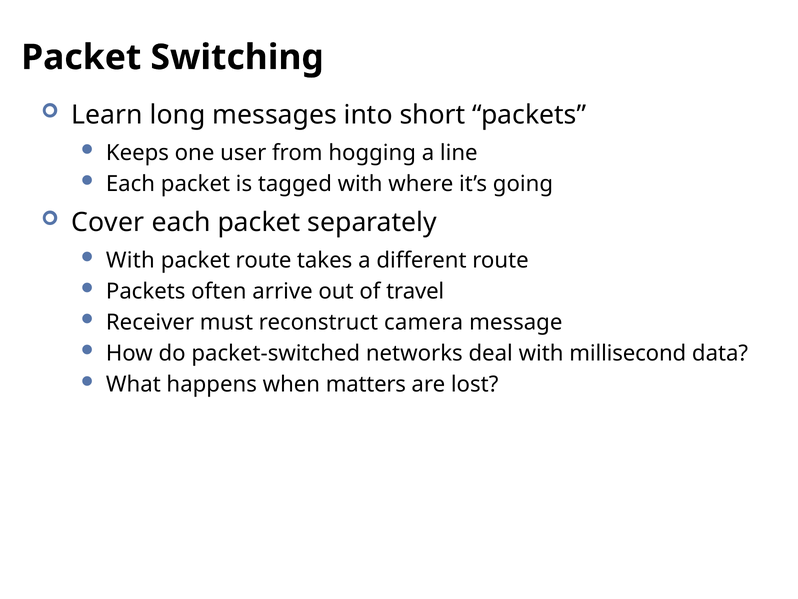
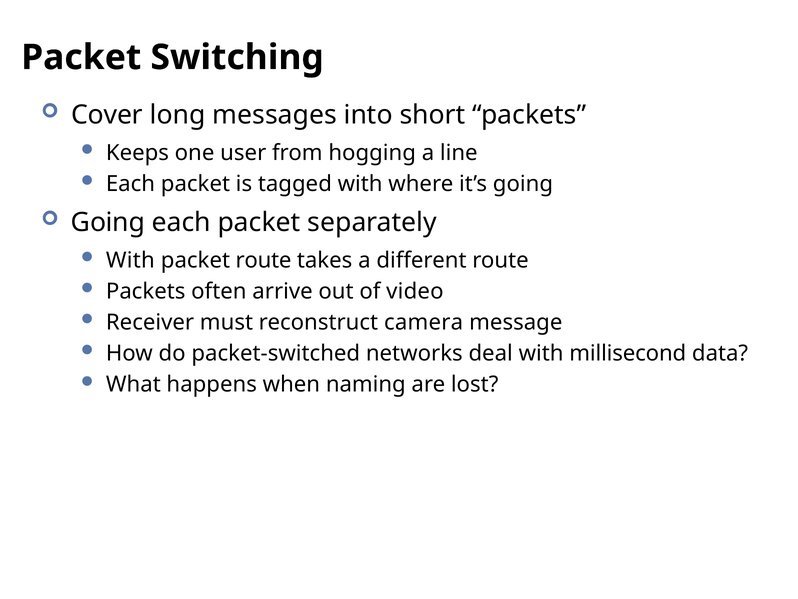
Learn: Learn -> Cover (107, 115)
Cover: Cover -> Going (108, 222)
travel: travel -> video (415, 291)
matters: matters -> naming (366, 384)
